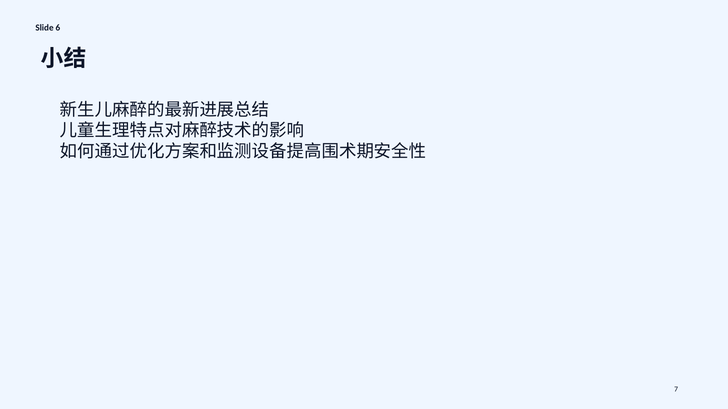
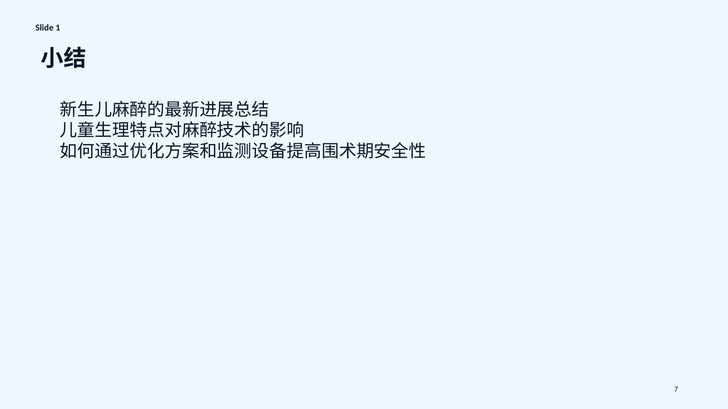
6: 6 -> 1 (58, 28)
